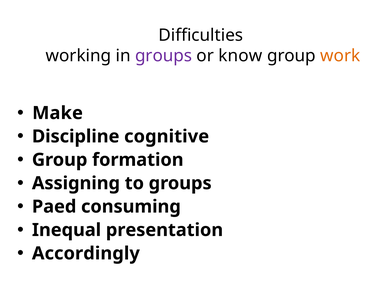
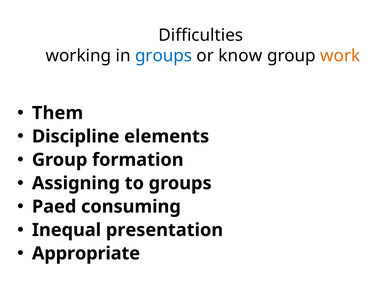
groups colour: purple -> blue (164, 56)
Make: Make -> Them (58, 113)
cognitive: cognitive -> elements (167, 136)
Accordingly: Accordingly -> Appropriate (86, 253)
